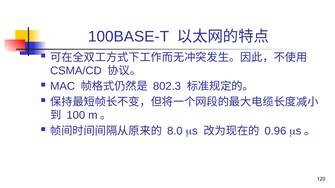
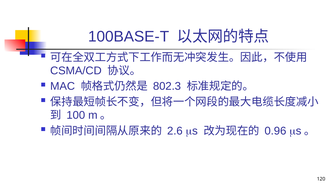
8.0: 8.0 -> 2.6 (175, 131)
